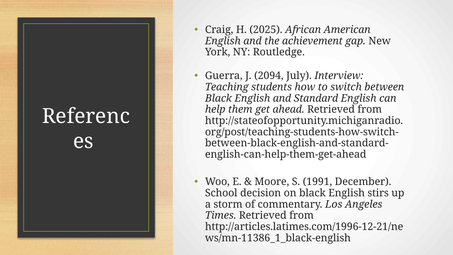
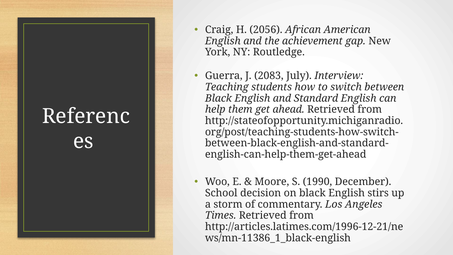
2025: 2025 -> 2056 (266, 30)
2094: 2094 -> 2083 (269, 76)
1991: 1991 -> 1990 (317, 182)
